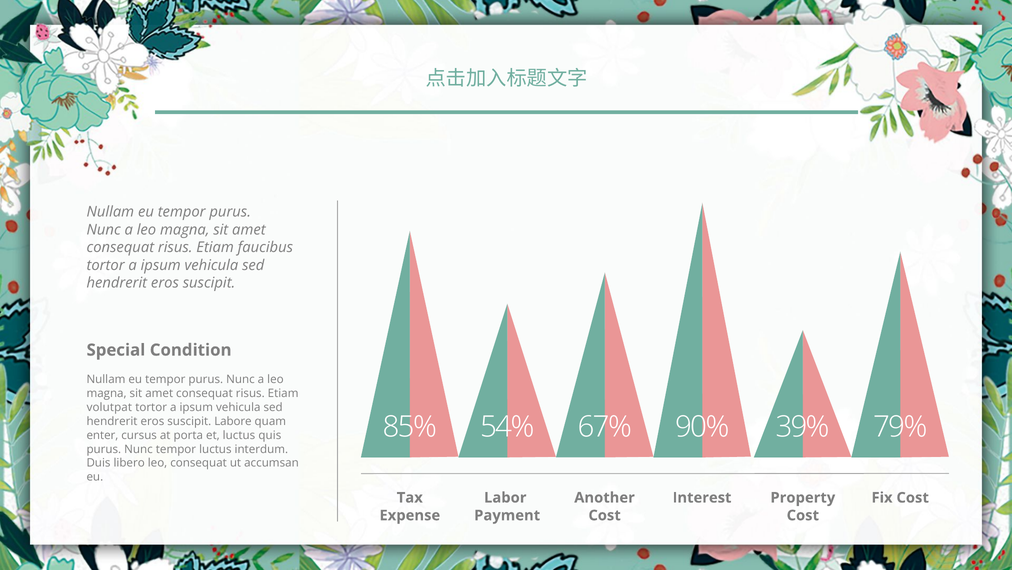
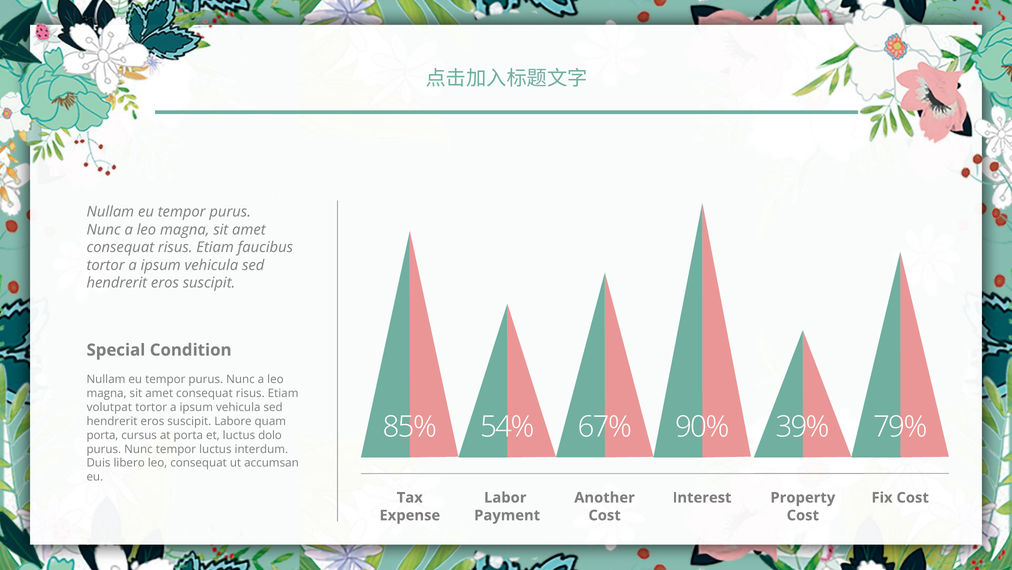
enter: enter -> porta (102, 435)
quis: quis -> dolo (270, 435)
